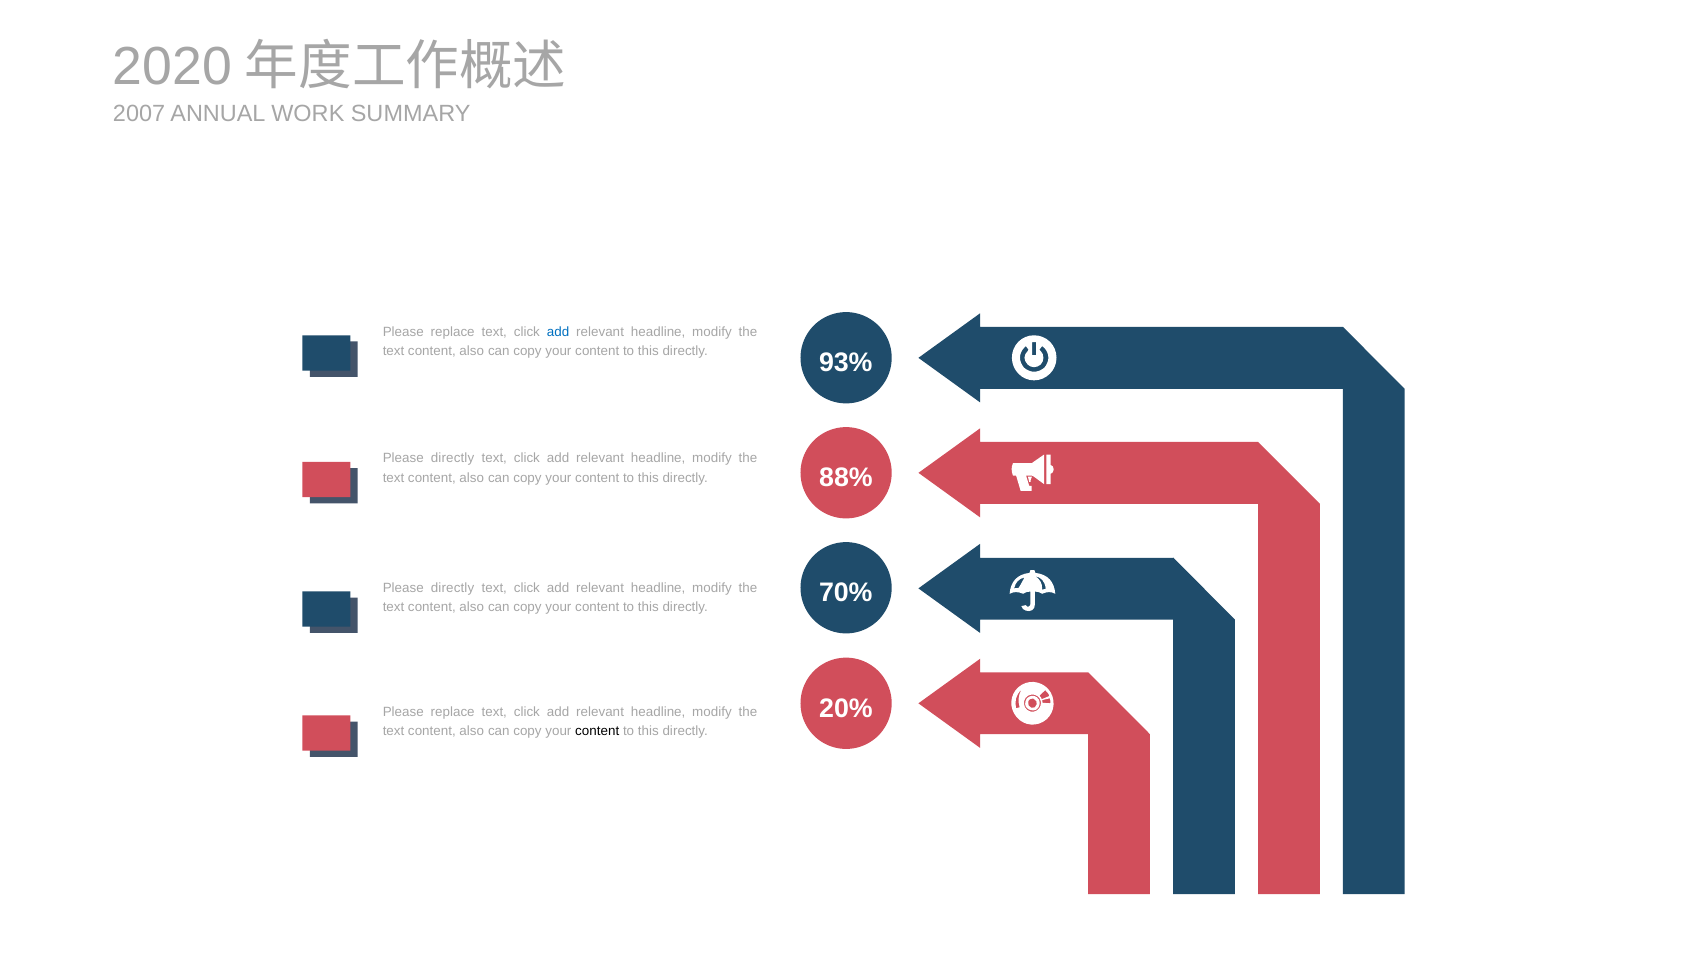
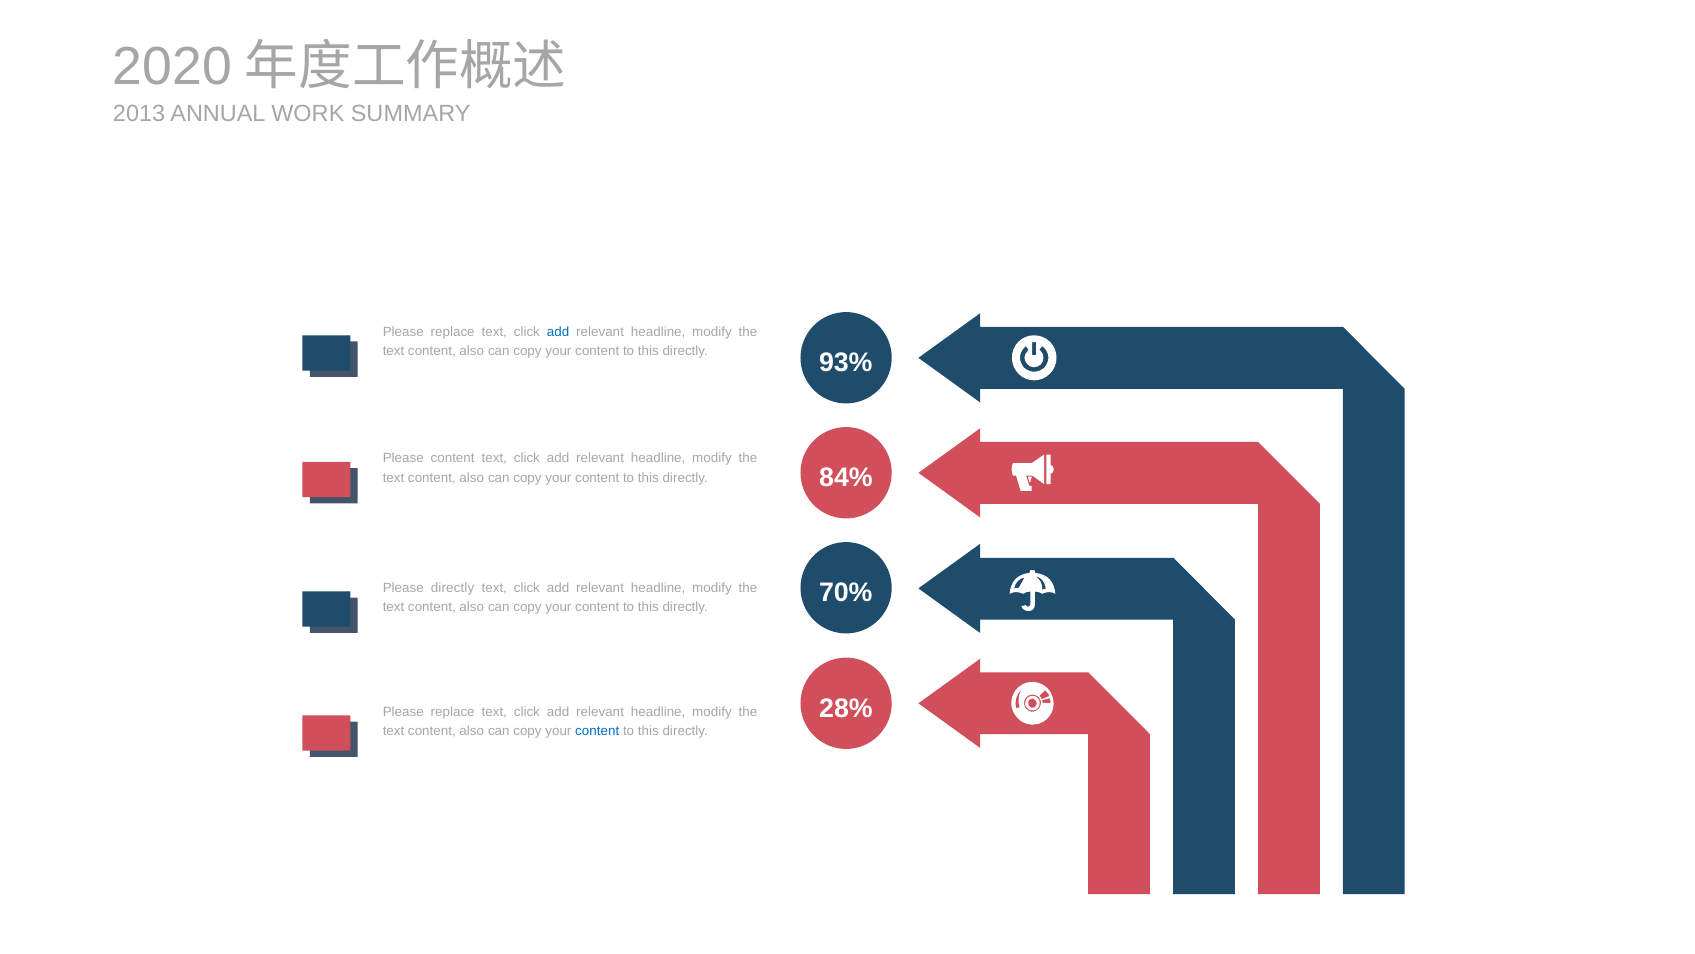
2007: 2007 -> 2013 (139, 114)
directly: directly -> content (453, 458)
88%: 88% -> 84% (846, 477)
20%: 20% -> 28% (846, 708)
content colour: black -> blue (597, 731)
